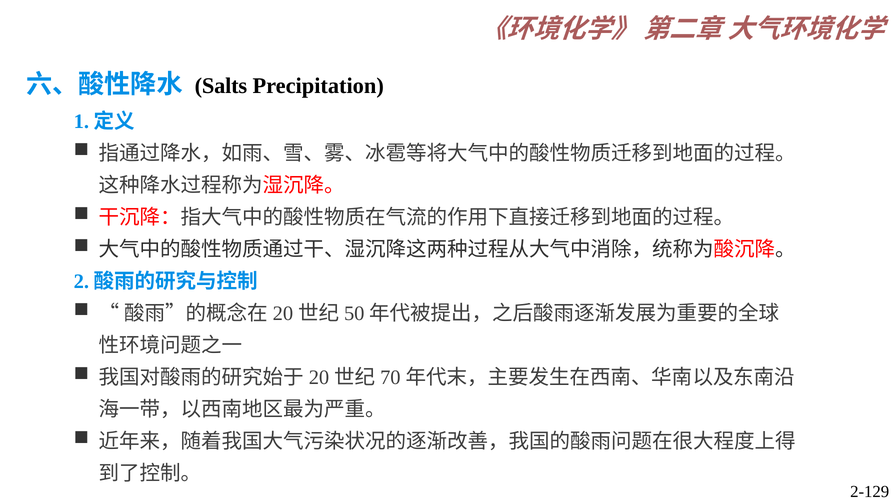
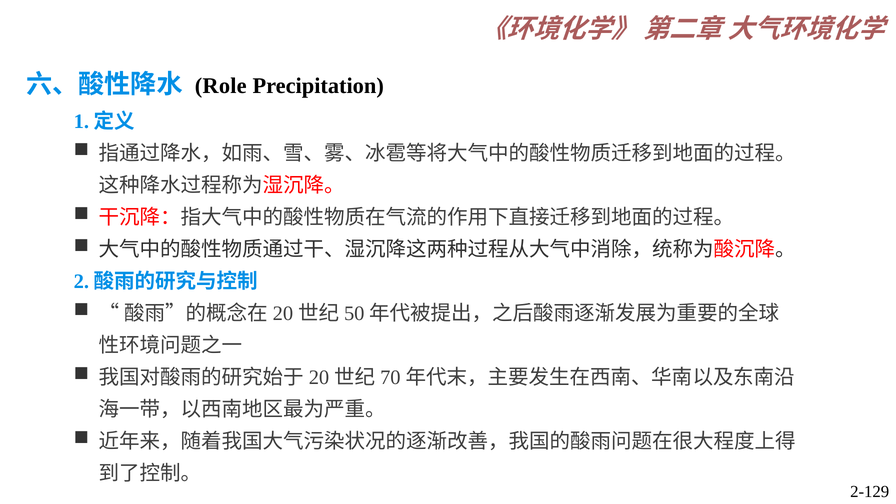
Salts: Salts -> Role (221, 86)
